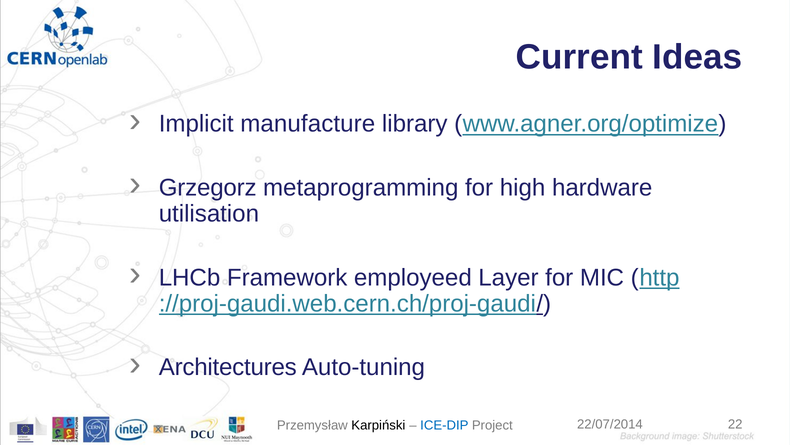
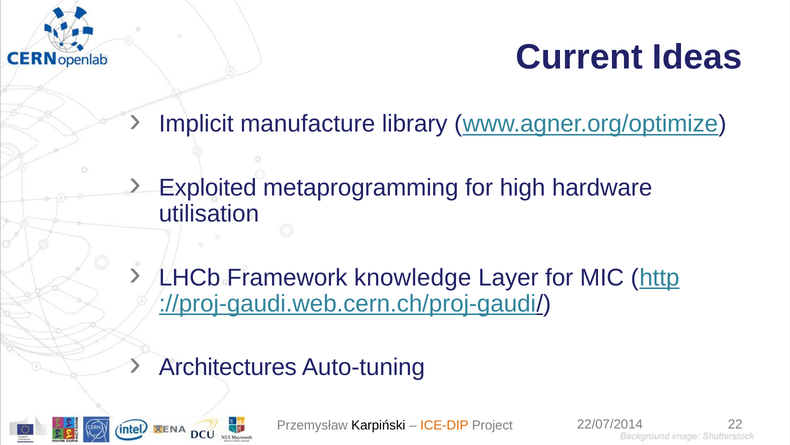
Grzegorz: Grzegorz -> Exploited (208, 187)
employeed: employeed -> knowledge (413, 277)
ICE-DIP colour: blue -> orange (444, 425)
